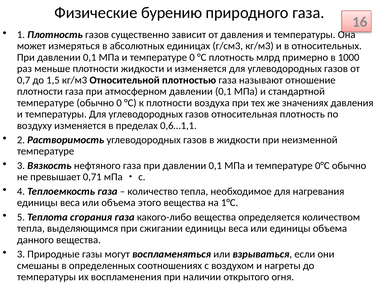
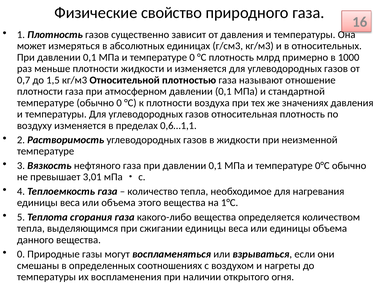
бурению: бурению -> свойство (172, 13)
0,71: 0,71 -> 3,01 (92, 177)
3: 3 -> 0 (21, 254)
